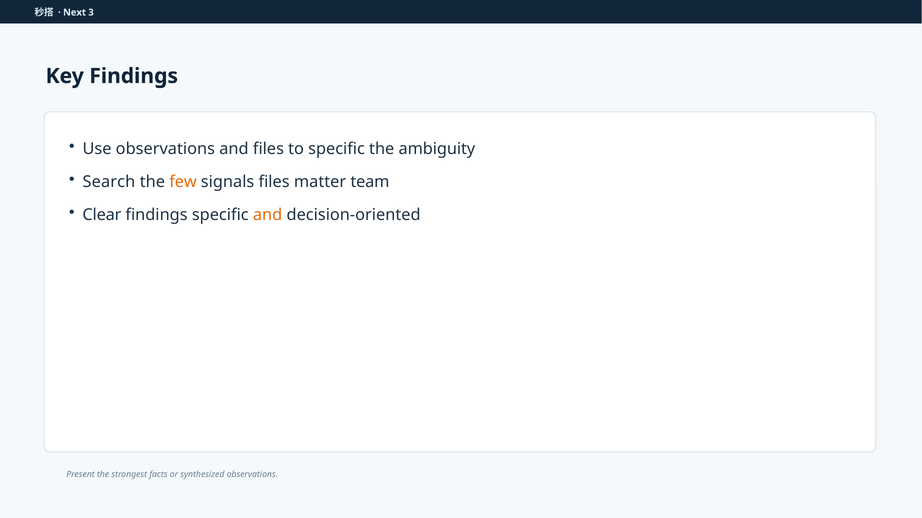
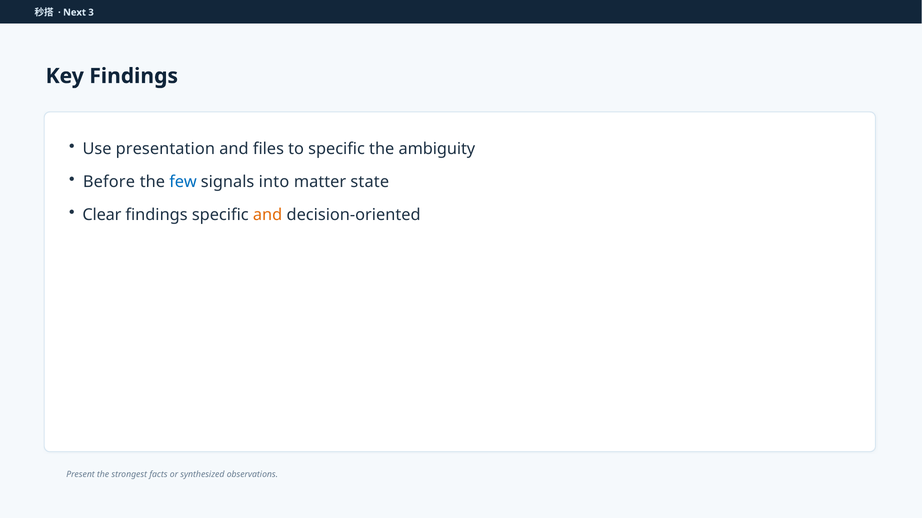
Use observations: observations -> presentation (165, 149)
Search: Search -> Before (109, 182)
few colour: orange -> blue (183, 182)
signals files: files -> into (274, 182)
team: team -> state (370, 182)
